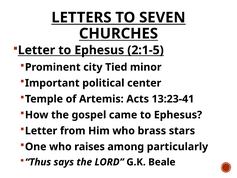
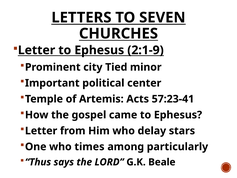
2:1-5: 2:1-5 -> 2:1-9 (146, 50)
13:23-41: 13:23-41 -> 57:23-41 (173, 99)
brass: brass -> delay (152, 131)
raises: raises -> times (89, 147)
